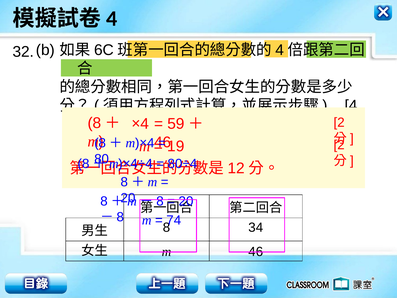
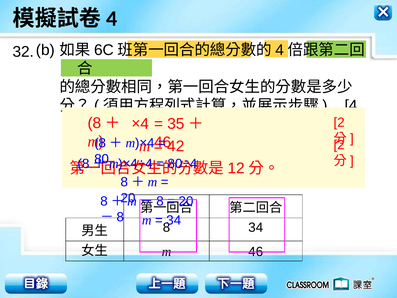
59: 59 -> 35 (176, 124)
19: 19 -> 42 (176, 146)
74: 74 -> 34 (174, 220)
